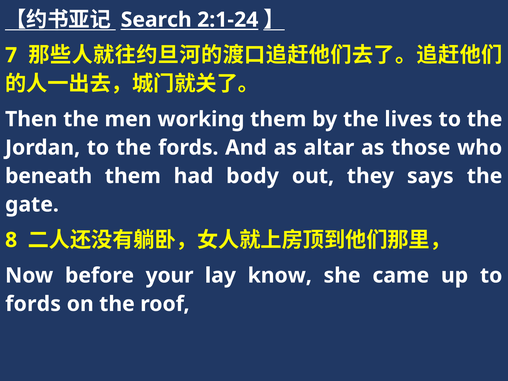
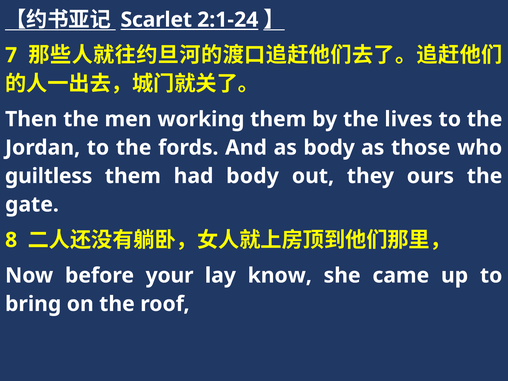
Search: Search -> Scarlet (156, 20)
as altar: altar -> body (329, 148)
beneath: beneath -> guiltless (49, 176)
says: says -> ours (430, 176)
fords: fords -> bring (33, 304)
